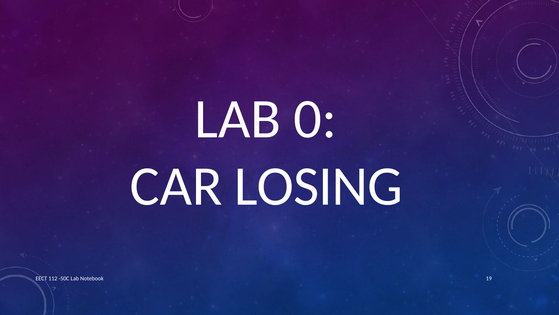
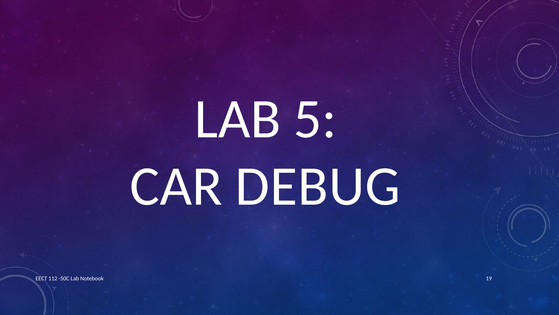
0: 0 -> 5 (315, 119)
LOSING: LOSING -> DEBUG (318, 186)
